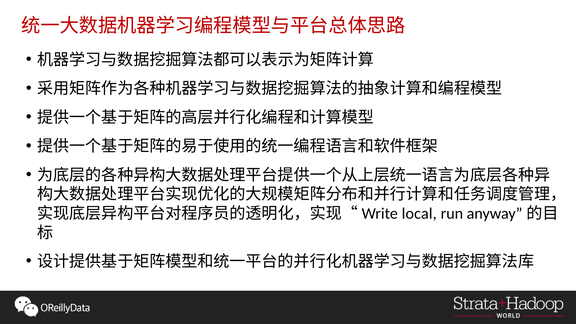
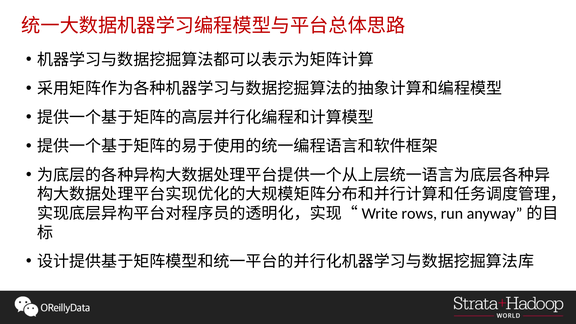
local: local -> rows (419, 214)
